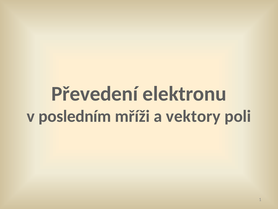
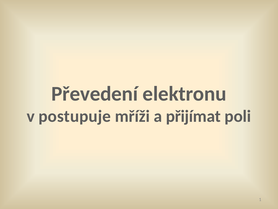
posledním: posledním -> postupuje (75, 116)
vektory: vektory -> přijímat (193, 116)
